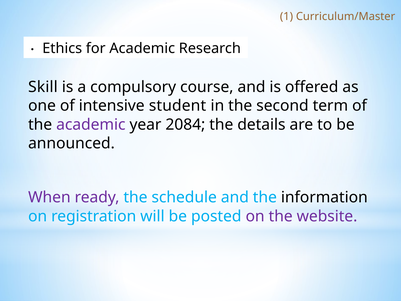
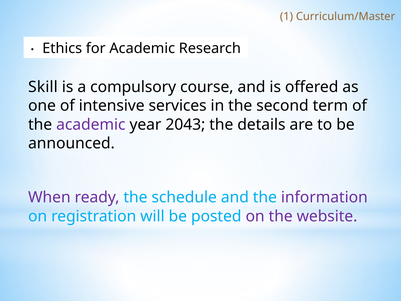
student: student -> services (178, 106)
2084: 2084 -> 2043 (185, 124)
information colour: black -> purple (324, 197)
